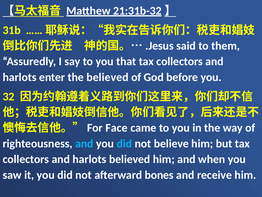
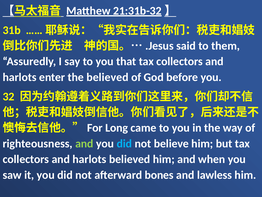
Face: Face -> Long (117, 128)
and colour: light blue -> light green (84, 143)
receive: receive -> lawless (214, 175)
